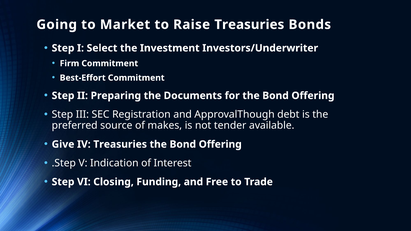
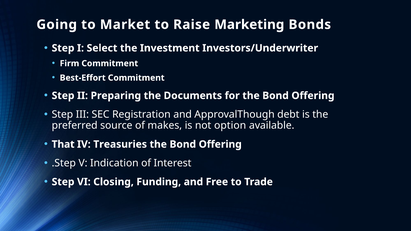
Raise Treasuries: Treasuries -> Marketing (249, 25)
tender: tender -> option (230, 126)
Give: Give -> That (63, 144)
